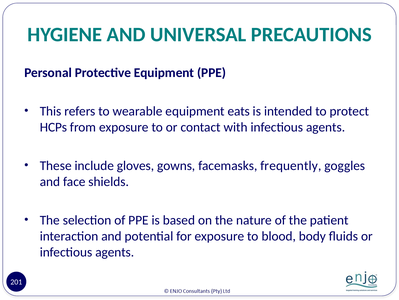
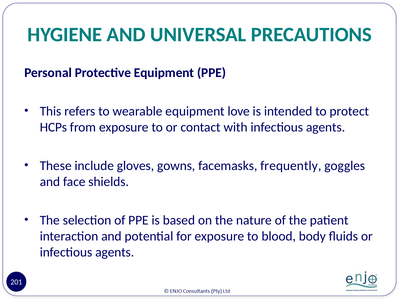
eats: eats -> love (239, 111)
